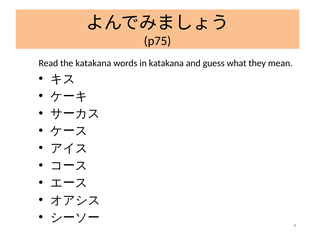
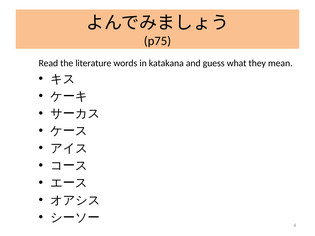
the katakana: katakana -> literature (93, 63)
